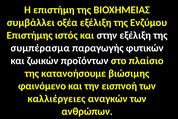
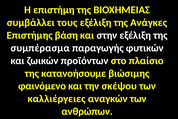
οξέα: οξέα -> τους (67, 23)
Ενζύμου: Ενζύμου -> Ανάγκες (149, 23)
ιστός: ιστός -> βάση (66, 35)
εισπνοή: εισπνοή -> σκέψου (119, 86)
